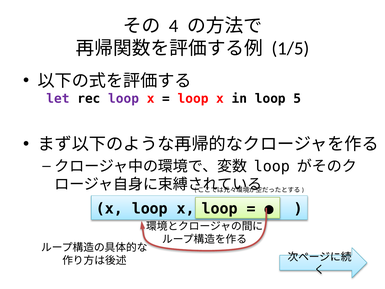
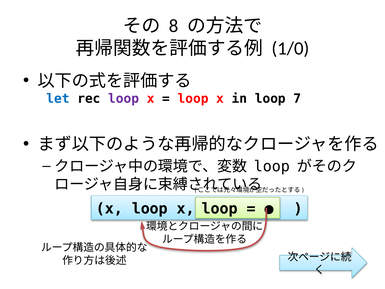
4: 4 -> 8 (174, 26)
1/5: 1/5 -> 1/0 (291, 48)
let colour: purple -> blue (58, 98)
5: 5 -> 7 (297, 98)
